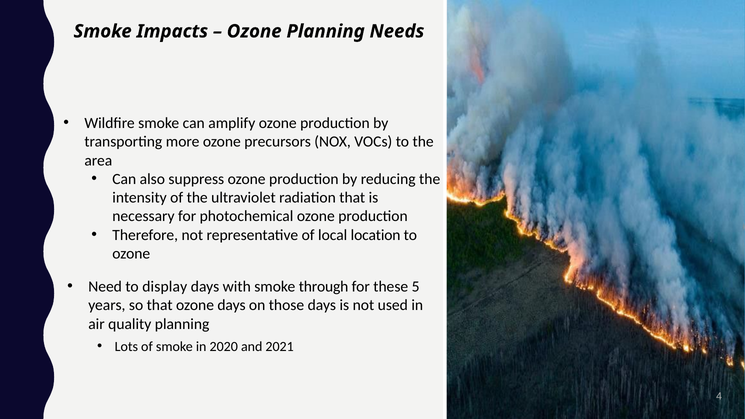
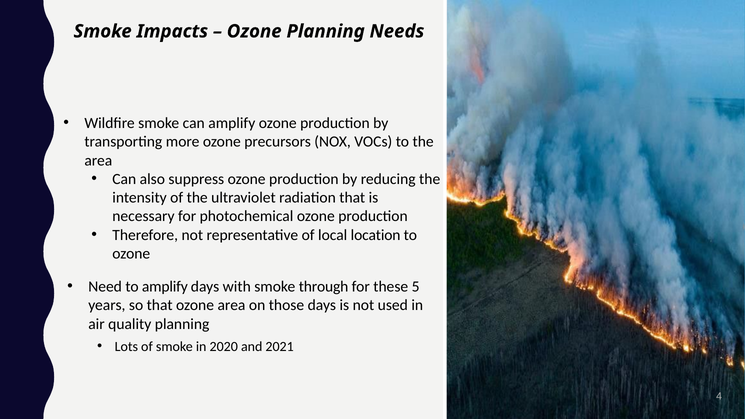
to display: display -> amplify (165, 287)
ozone days: days -> area (231, 305)
